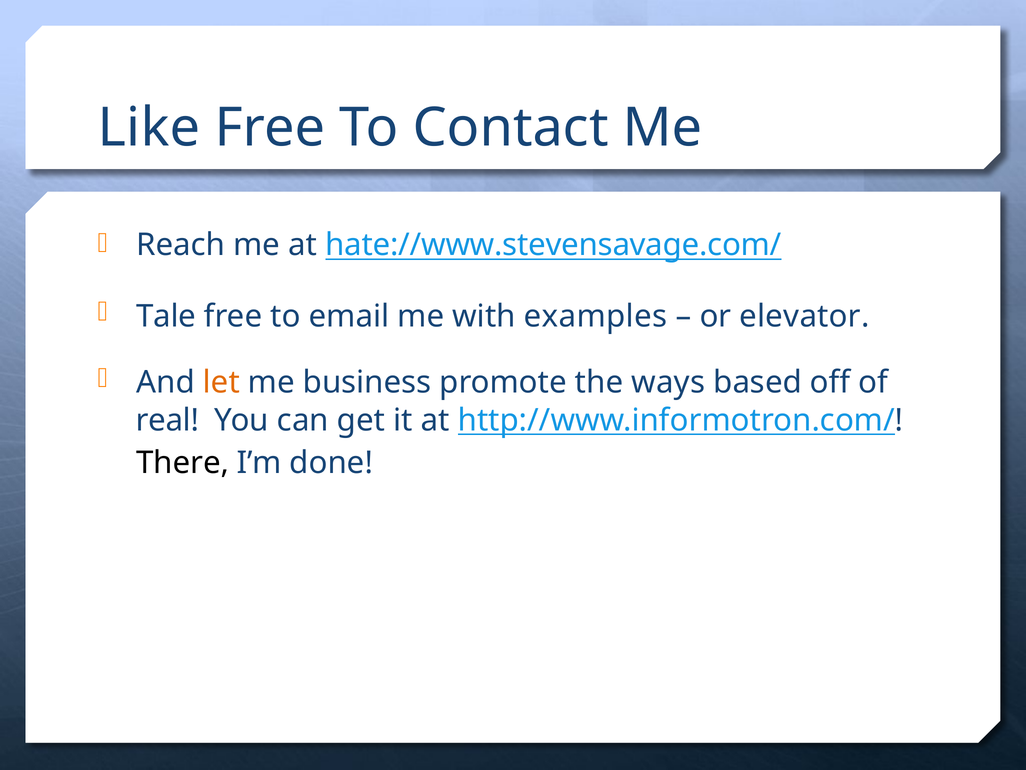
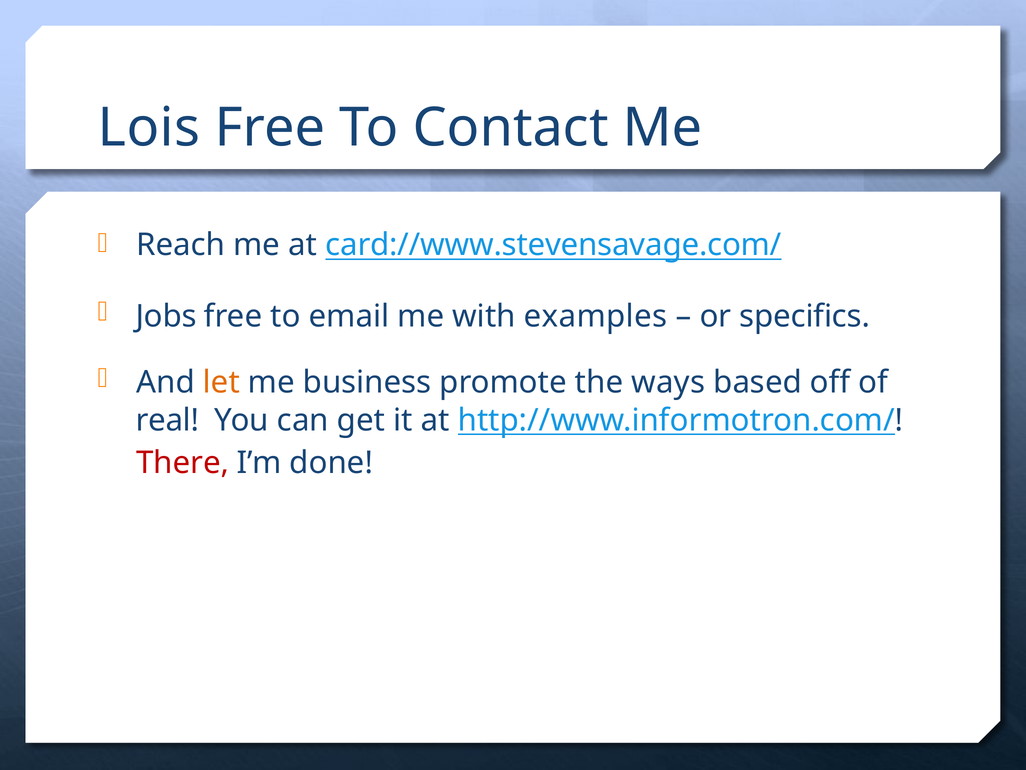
Like: Like -> Lois (149, 128)
hate://www.stevensavage.com/: hate://www.stevensavage.com/ -> card://www.stevensavage.com/ (553, 245)
Tale: Tale -> Jobs (166, 316)
elevator: elevator -> specifics (805, 316)
There colour: black -> red (183, 463)
